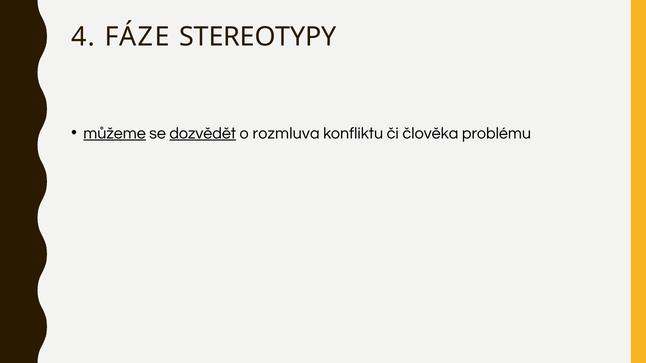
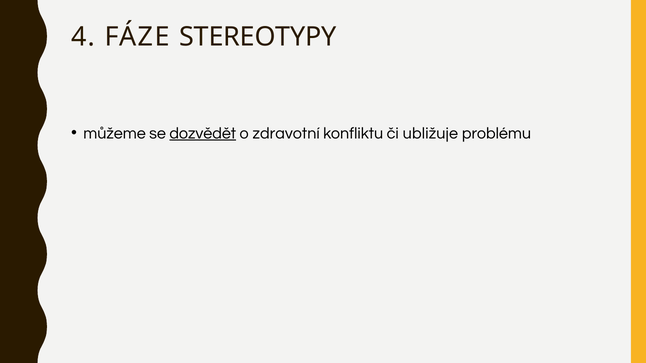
můžeme underline: present -> none (115, 133)
rozmluva: rozmluva -> zdravotní (286, 133)
člověka: člověka -> ubližuje (430, 133)
